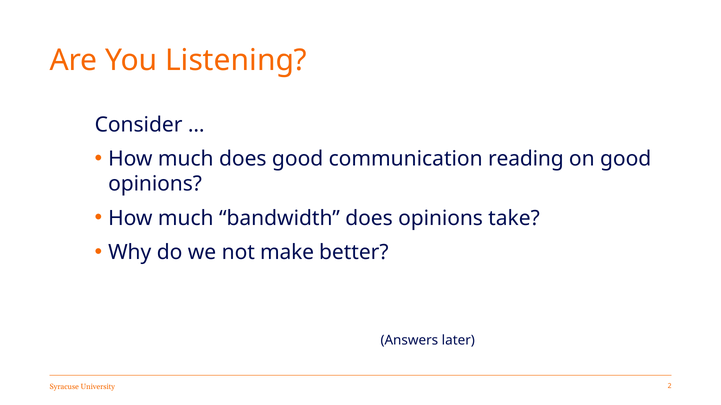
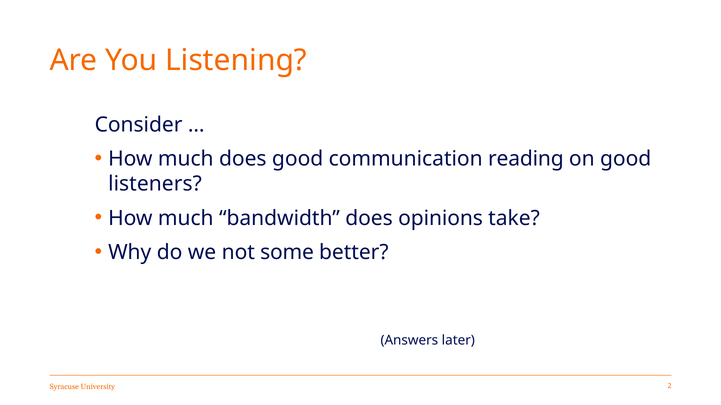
opinions: opinions -> listeners (155, 184)
make: make -> some (287, 253)
